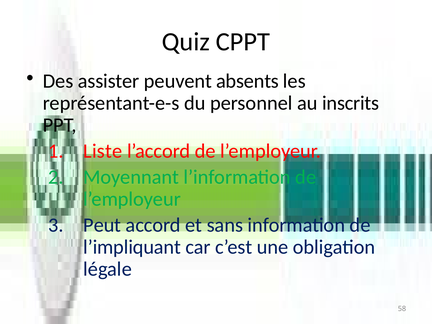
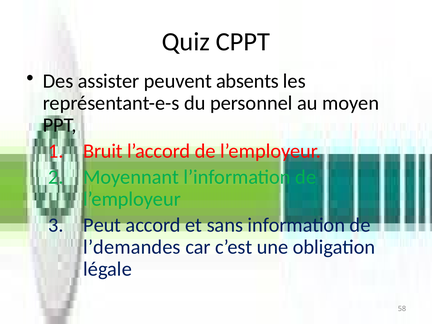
inscrits: inscrits -> moyen (351, 103)
Liste: Liste -> Bruit (103, 151)
l’impliquant: l’impliquant -> l’demandes (132, 247)
